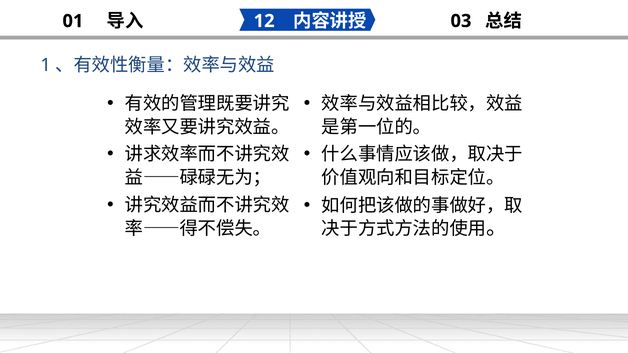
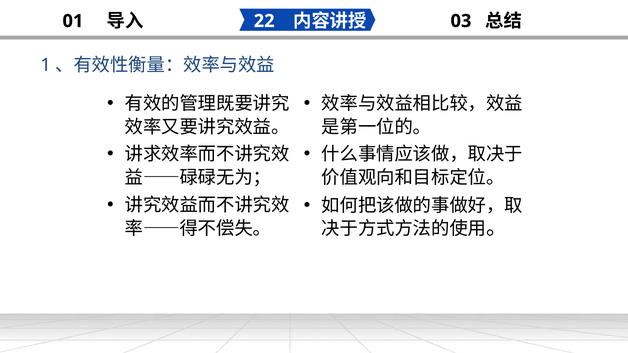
12: 12 -> 22 (264, 21)
